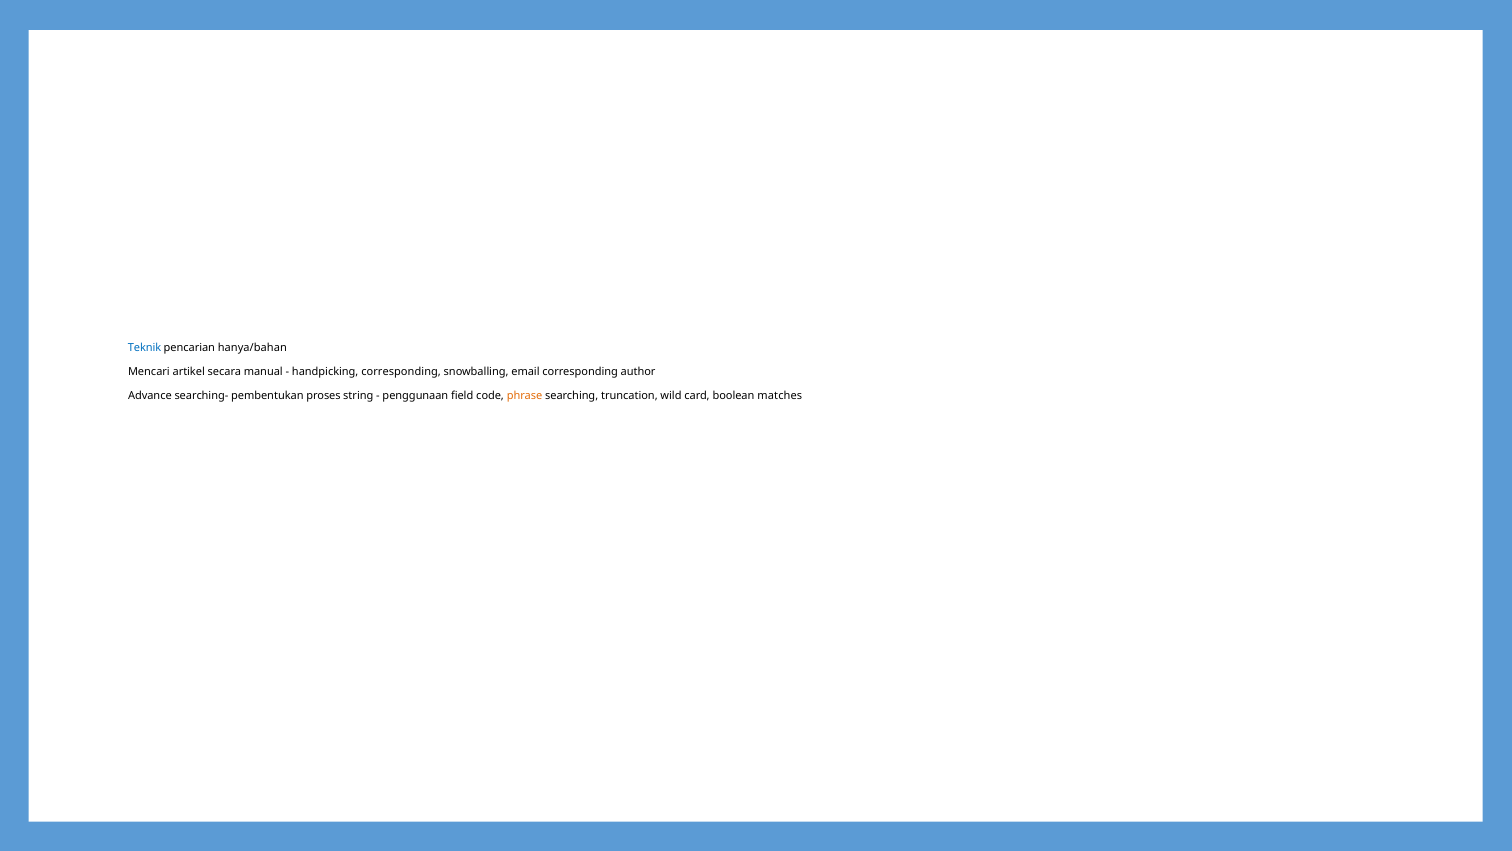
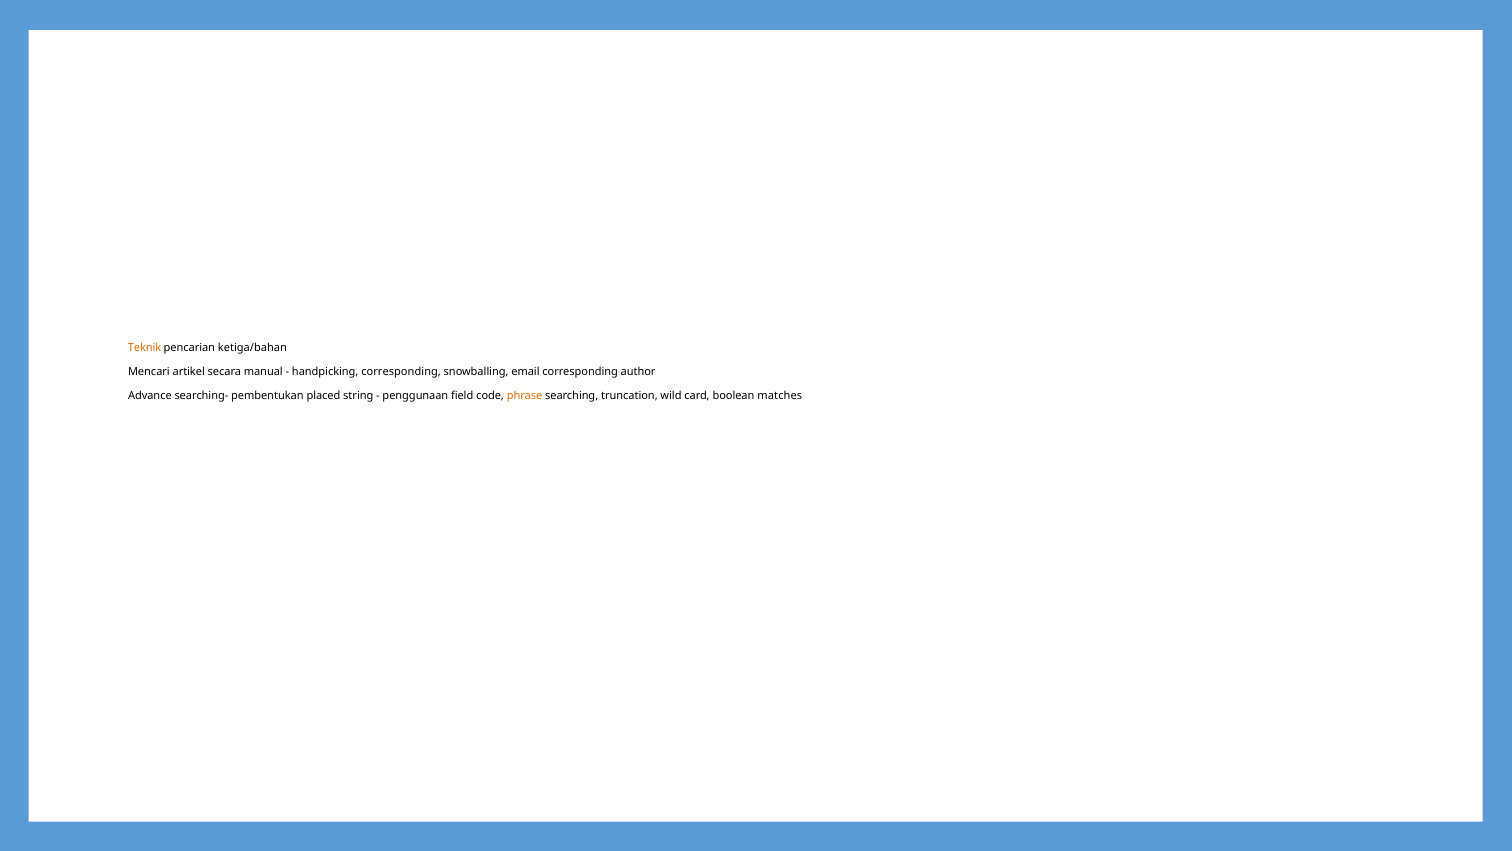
Teknik colour: blue -> orange (145, 348)
hanya/bahan: hanya/bahan -> ketiga/bahan (252, 348)
proses: proses -> placed (323, 396)
